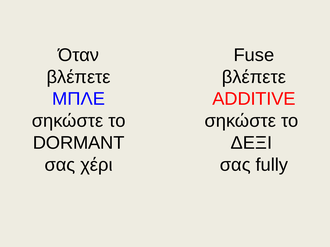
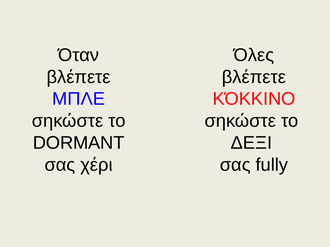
Fuse: Fuse -> Όλες (254, 55)
ADDITIVE: ADDITIVE -> ΚΌΚΚΙΝΟ (254, 99)
